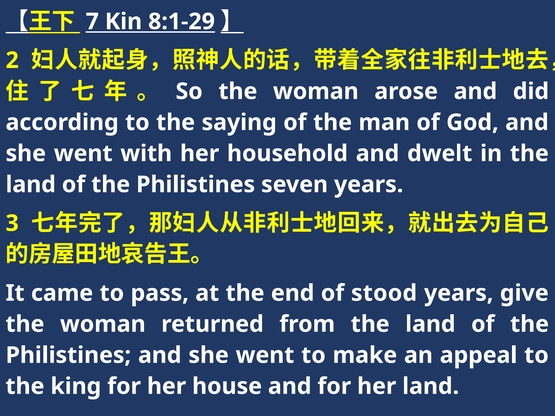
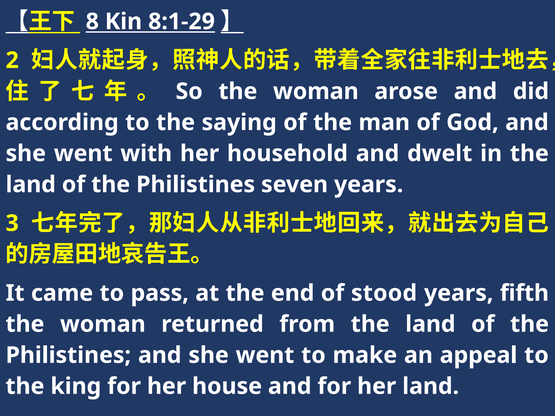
7: 7 -> 8 (92, 22)
give: give -> fifth (524, 293)
